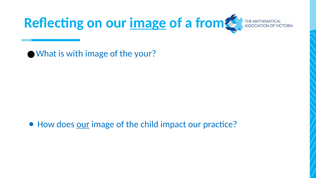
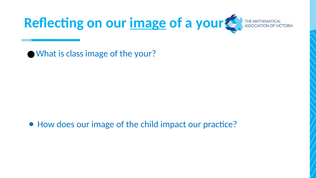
a from: from -> your (210, 23)
with: with -> class (75, 53)
our underline: present -> none (83, 124)
